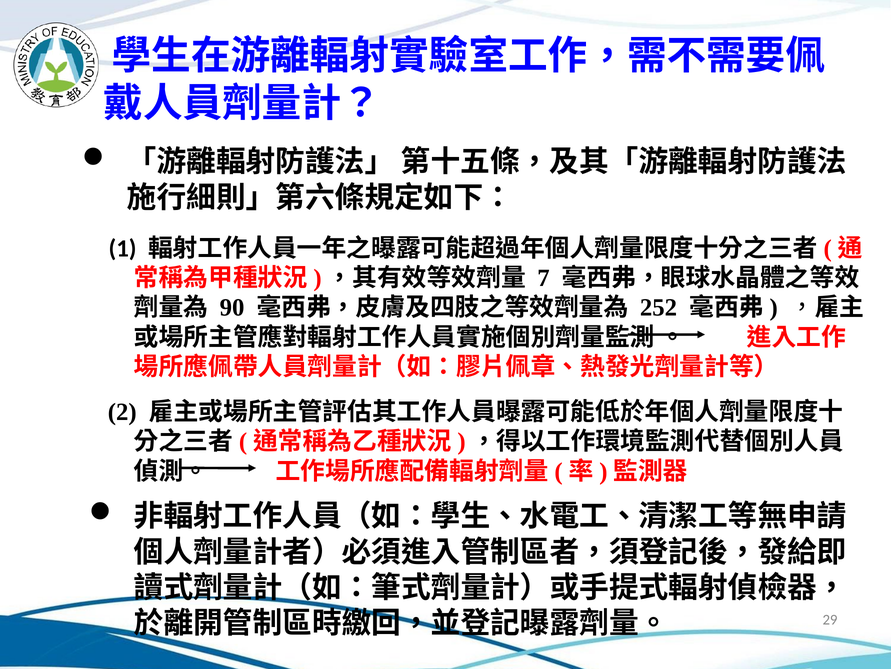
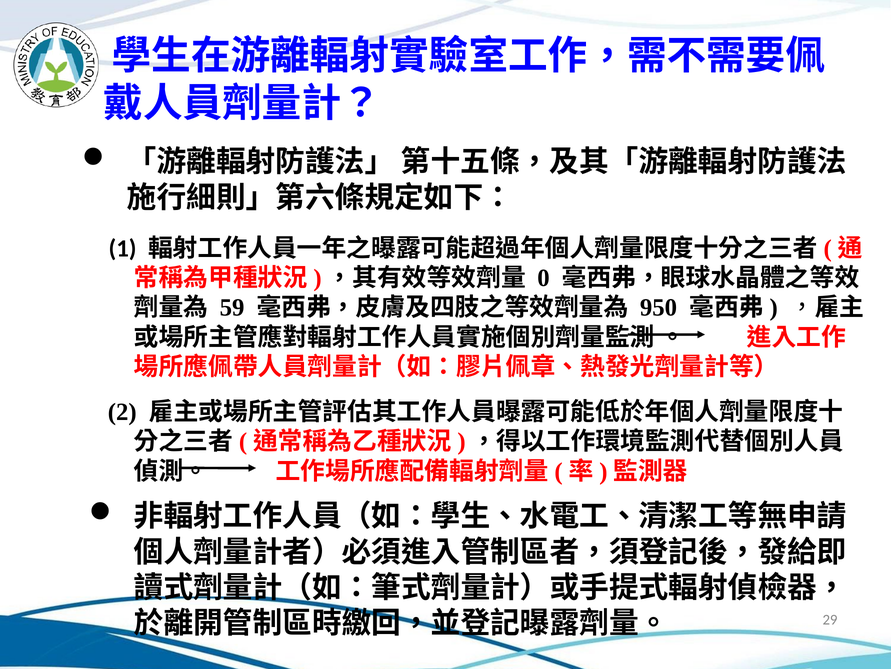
7: 7 -> 0 (543, 278)
90: 90 -> 59 (232, 307)
252: 252 -> 950 (659, 307)
